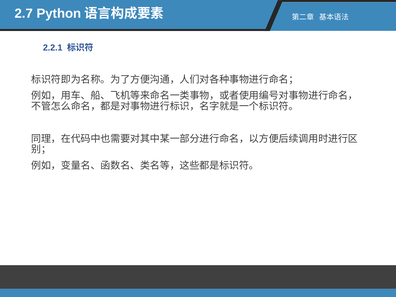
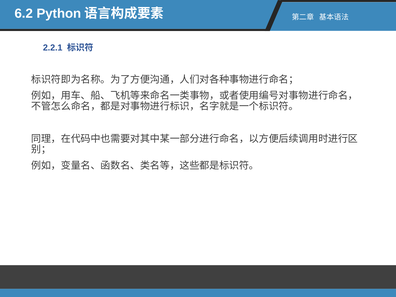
2.7: 2.7 -> 6.2 (24, 14)
